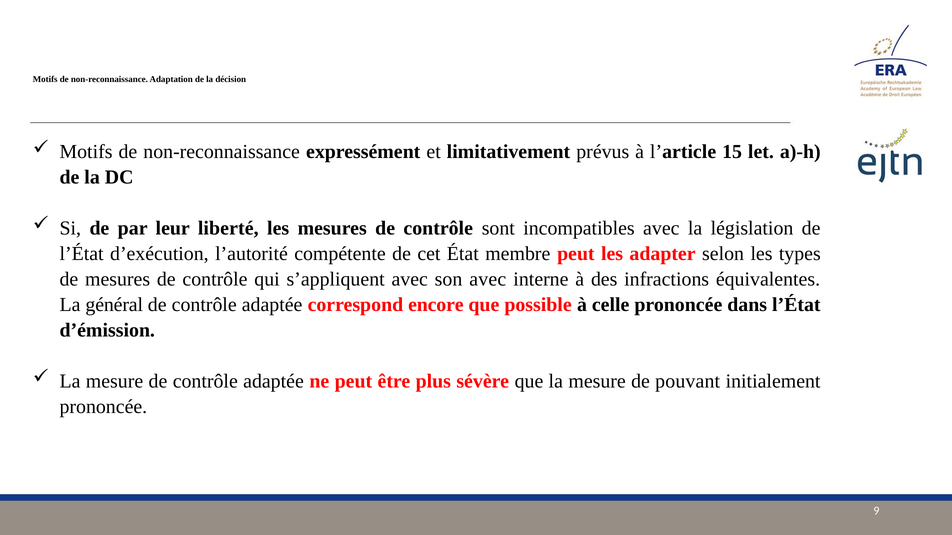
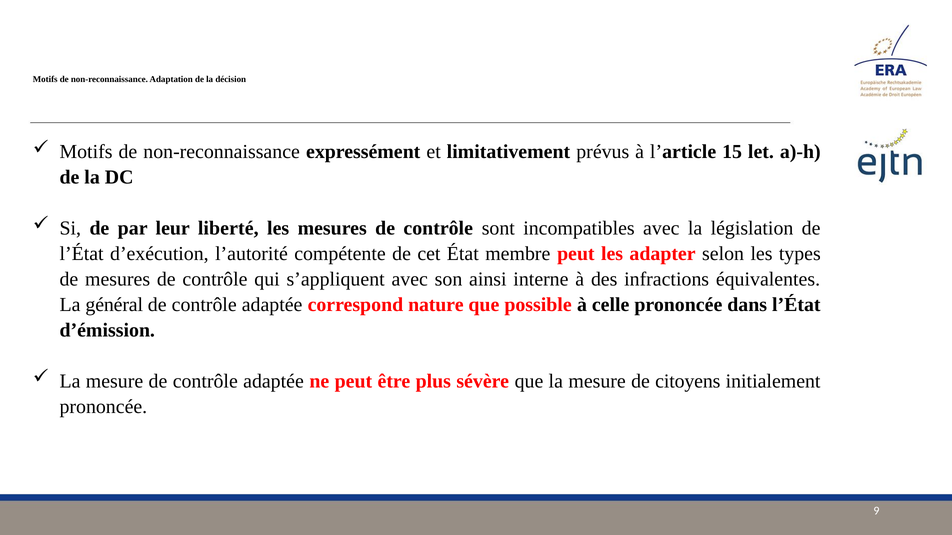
son avec: avec -> ainsi (488, 279)
encore: encore -> nature (436, 305)
pouvant: pouvant -> citoyens (688, 381)
